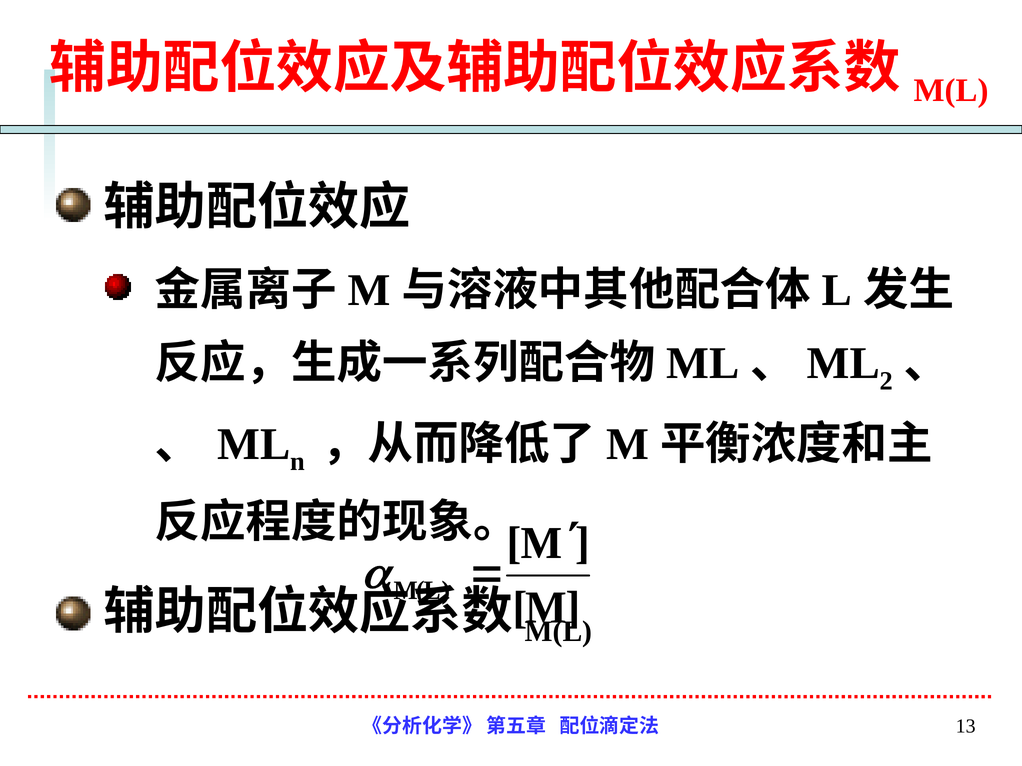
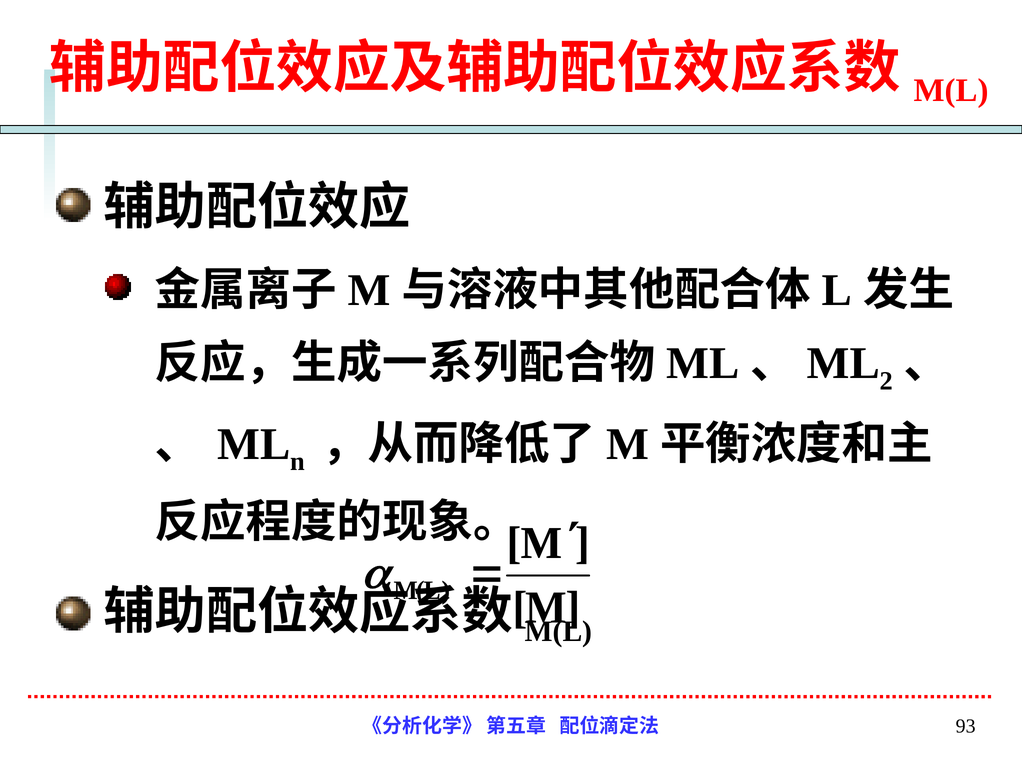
13: 13 -> 93 (966, 727)
